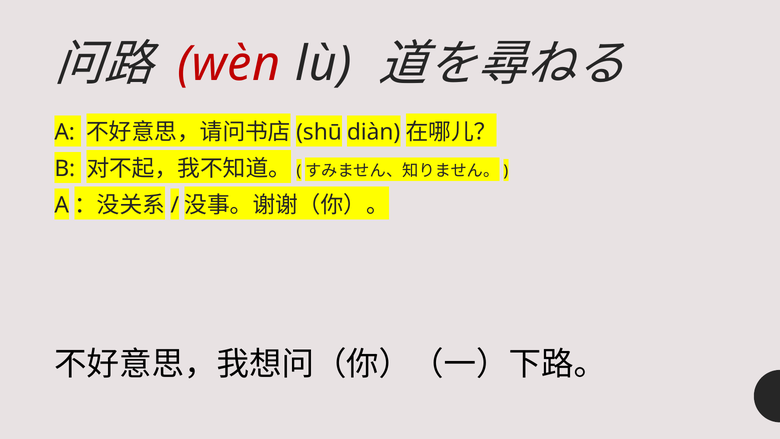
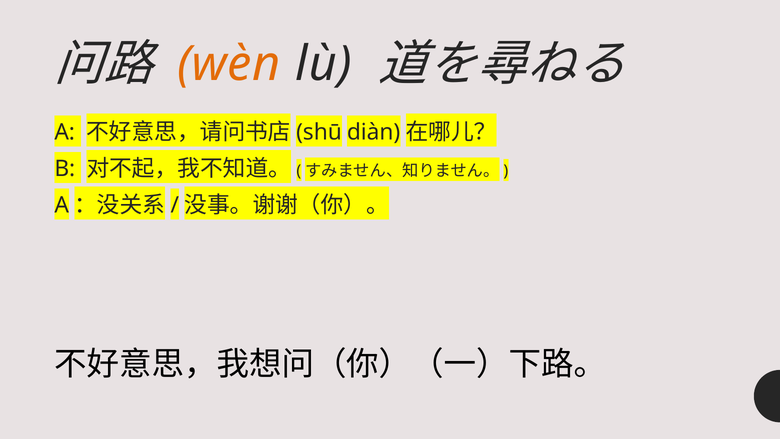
wèn colour: red -> orange (229, 64)
